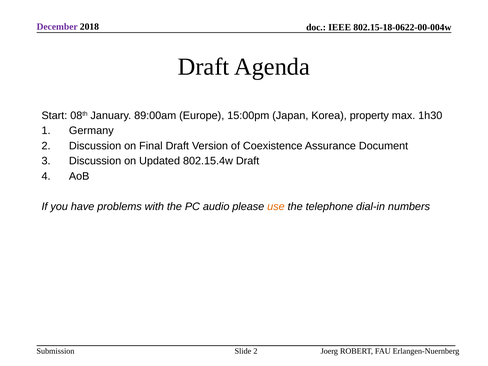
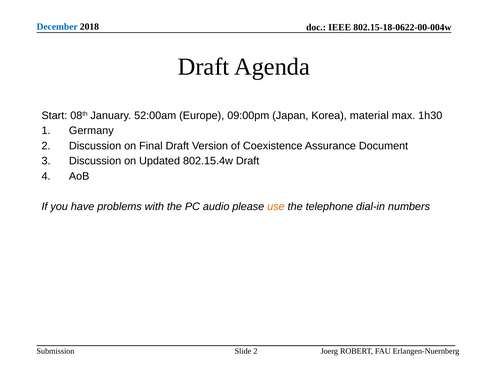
December colour: purple -> blue (57, 27)
89:00am: 89:00am -> 52:00am (155, 115)
15:00pm: 15:00pm -> 09:00pm (248, 115)
property: property -> material (369, 115)
